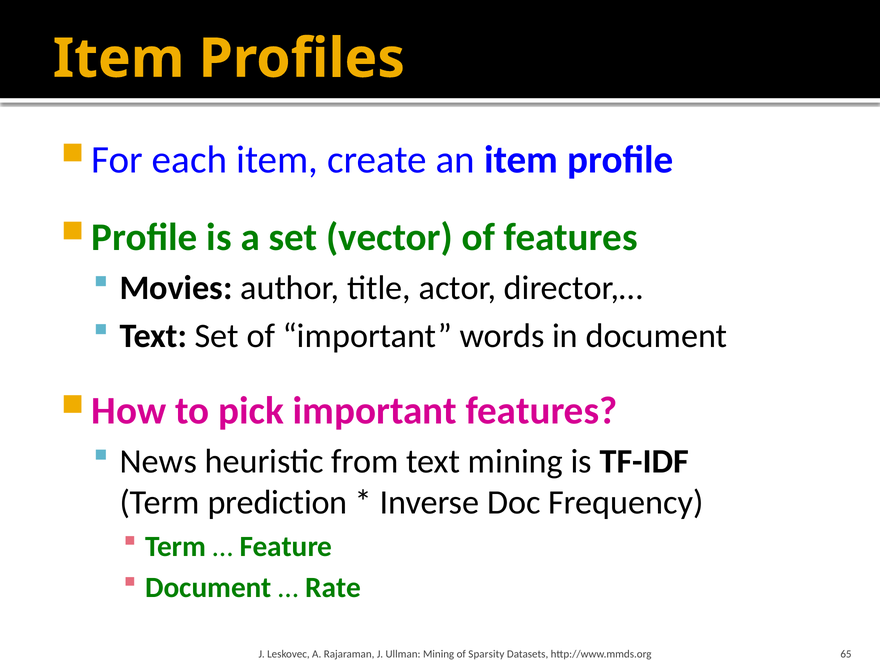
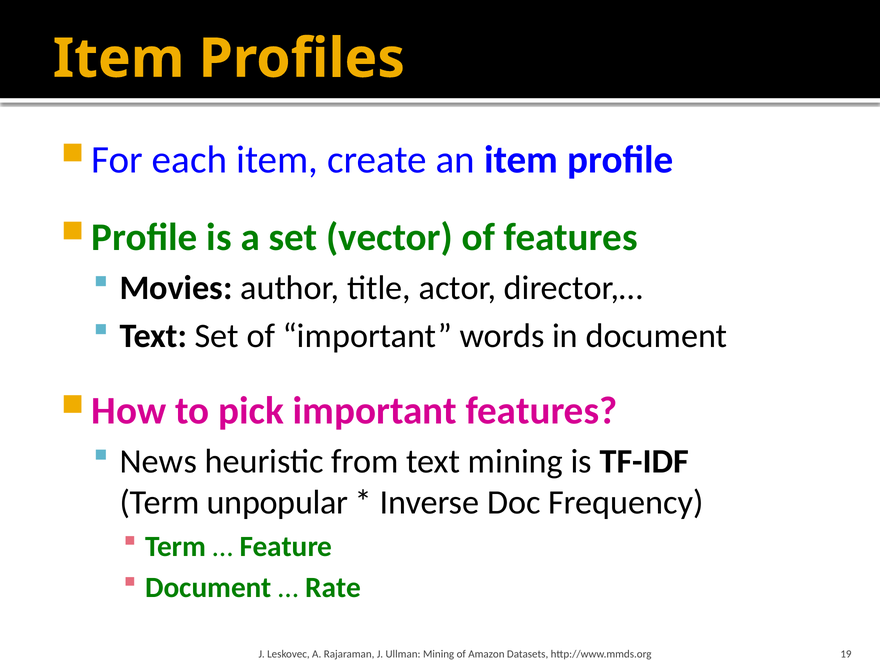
prediction: prediction -> unpopular (277, 503)
Sparsity: Sparsity -> Amazon (486, 654)
65: 65 -> 19 (846, 654)
